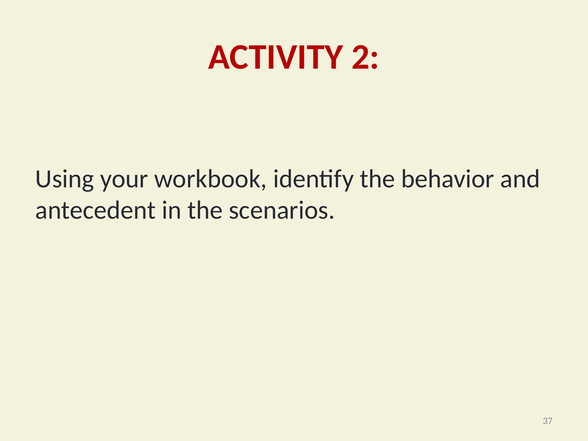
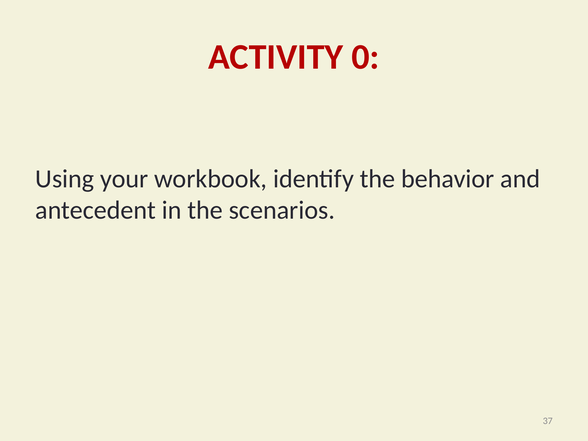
2: 2 -> 0 (365, 57)
